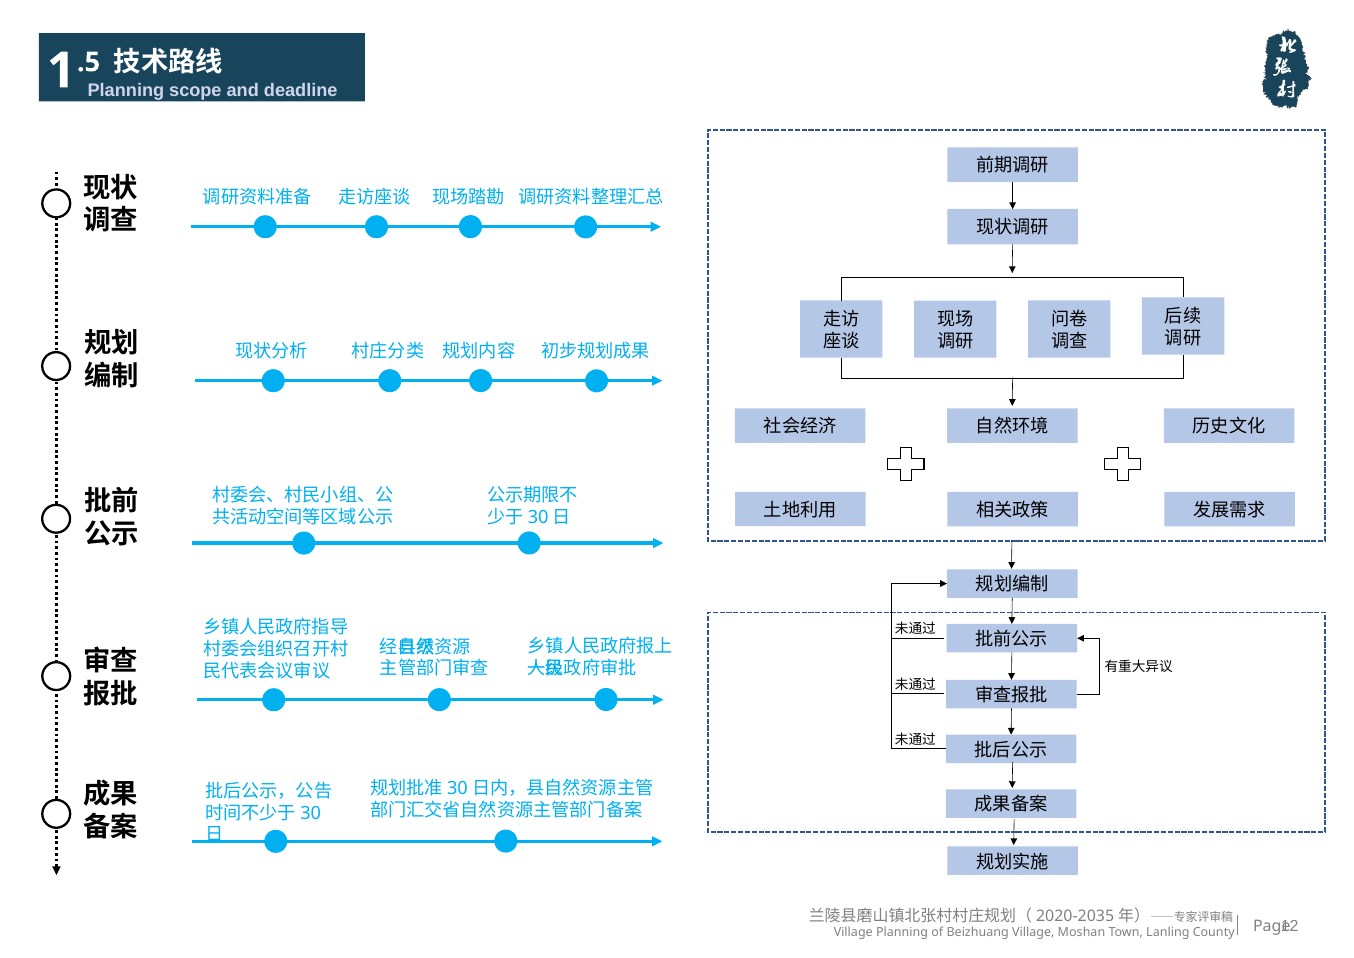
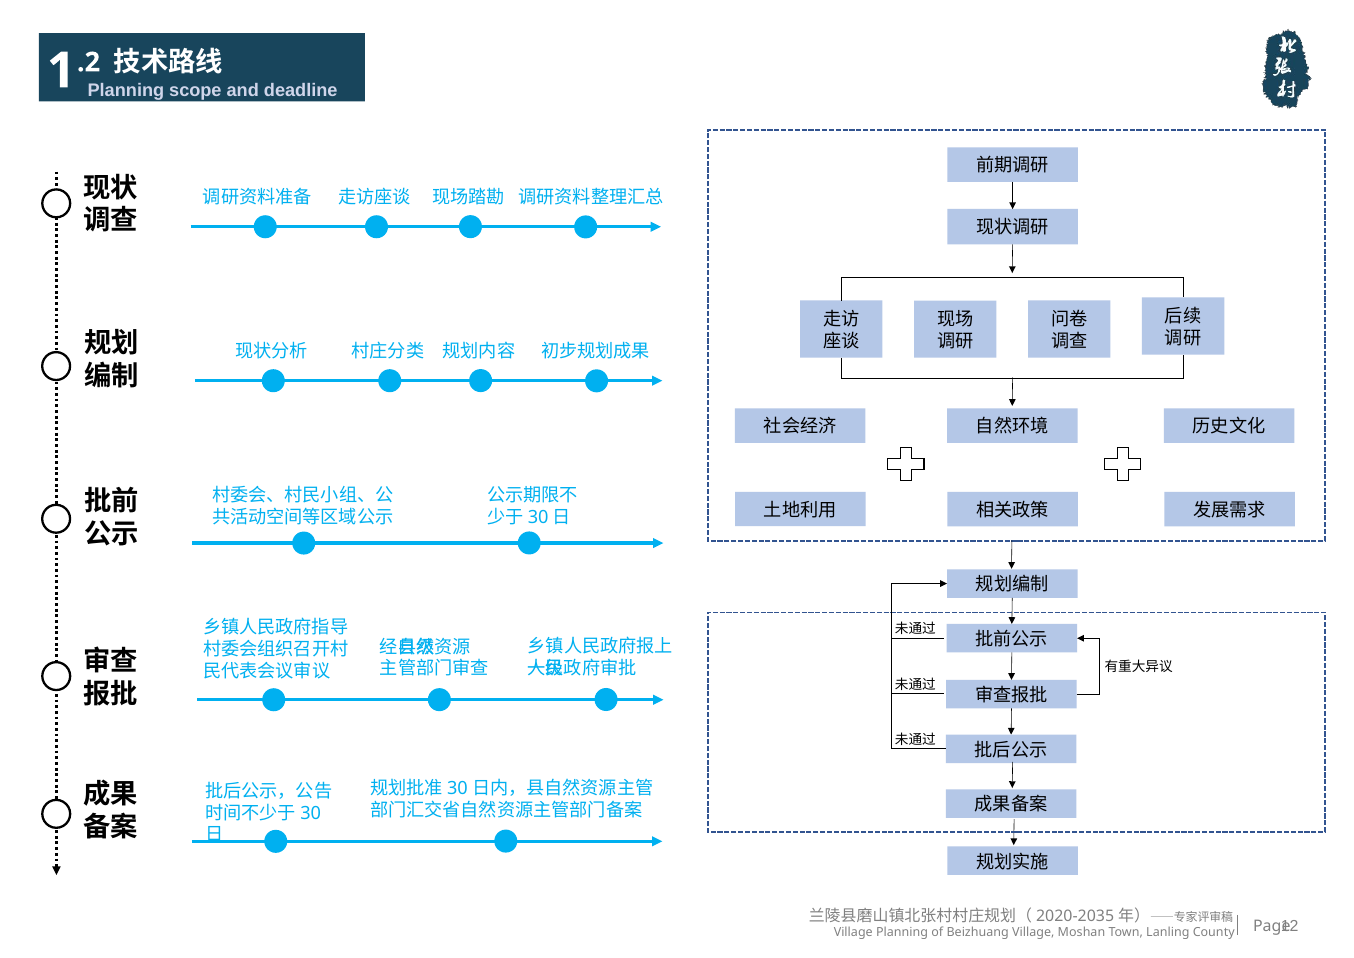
.5: .5 -> .2 (89, 62)
